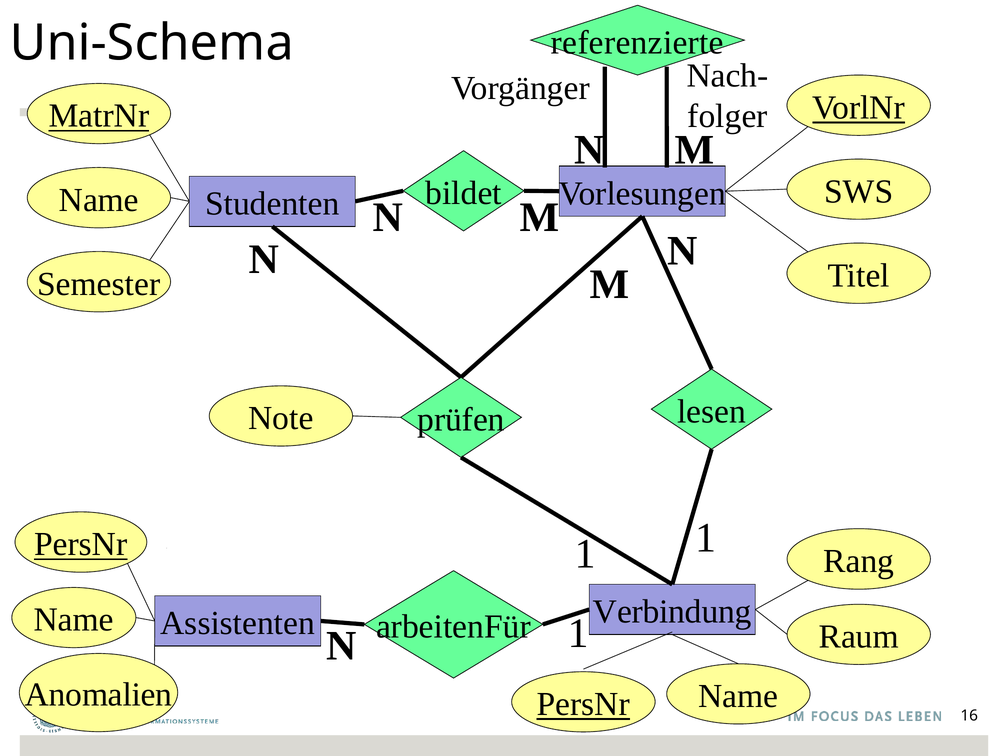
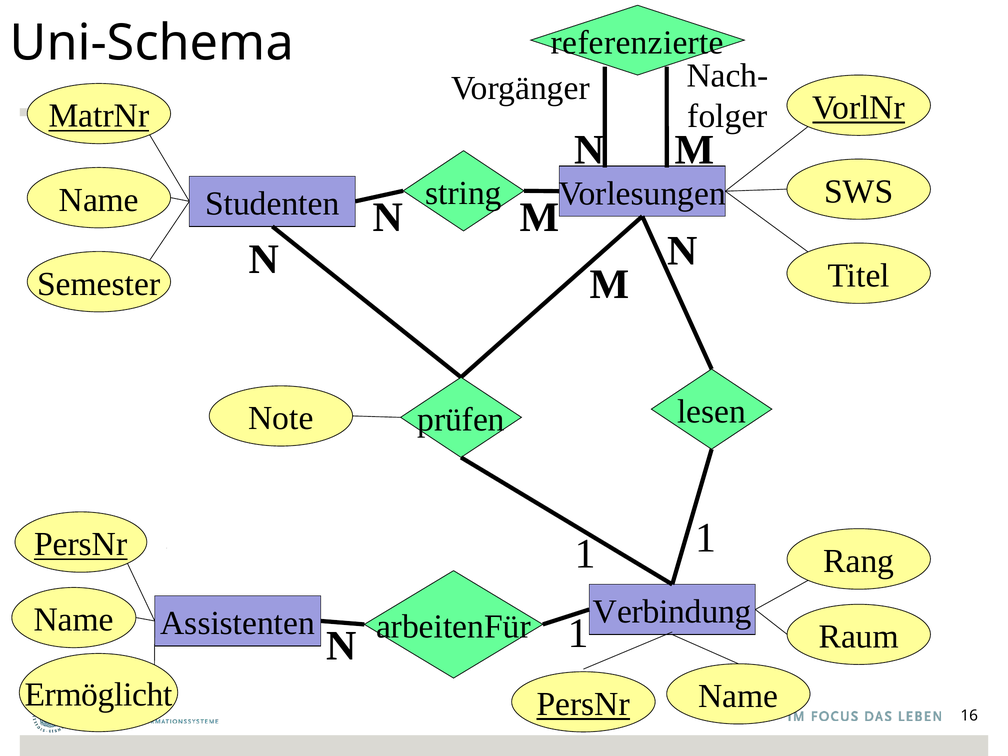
bildet: bildet -> string (464, 193)
Anomalien: Anomalien -> Ermöglicht (99, 695)
